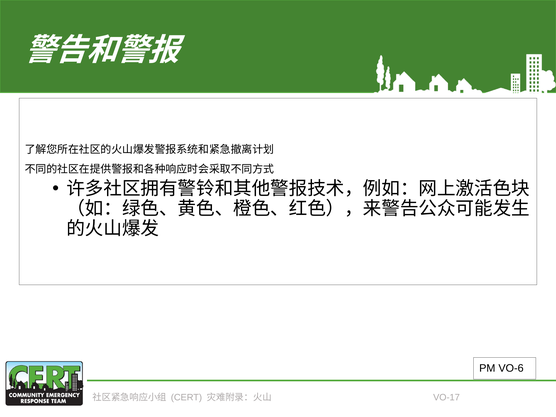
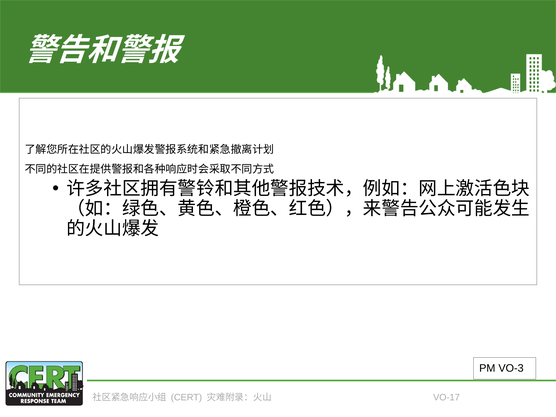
VO-6: VO-6 -> VO-3 (511, 368)
